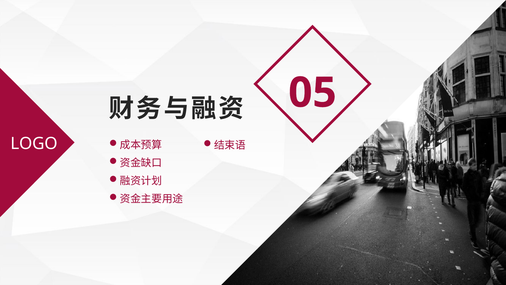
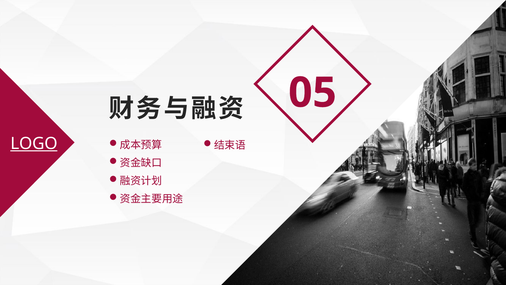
LOGO underline: none -> present (34, 143)
